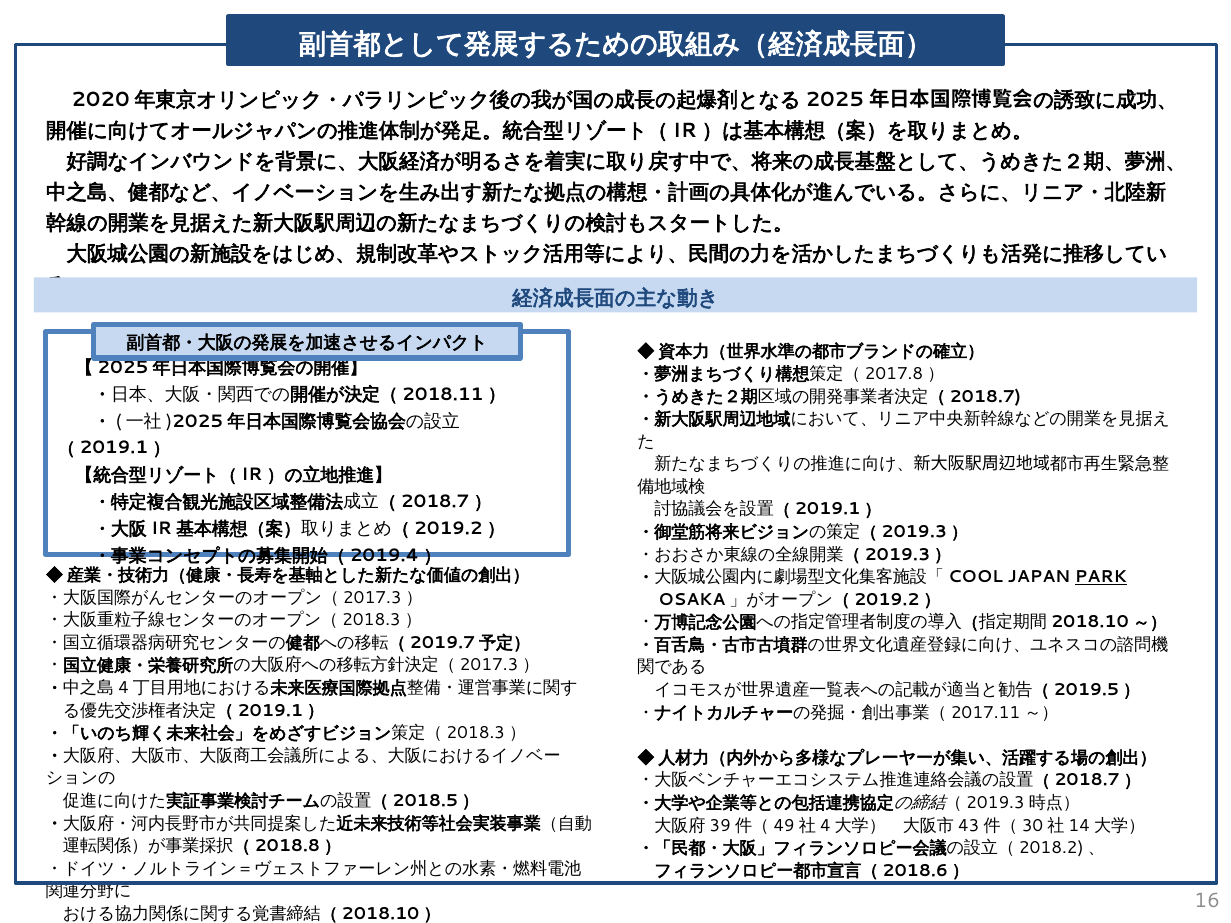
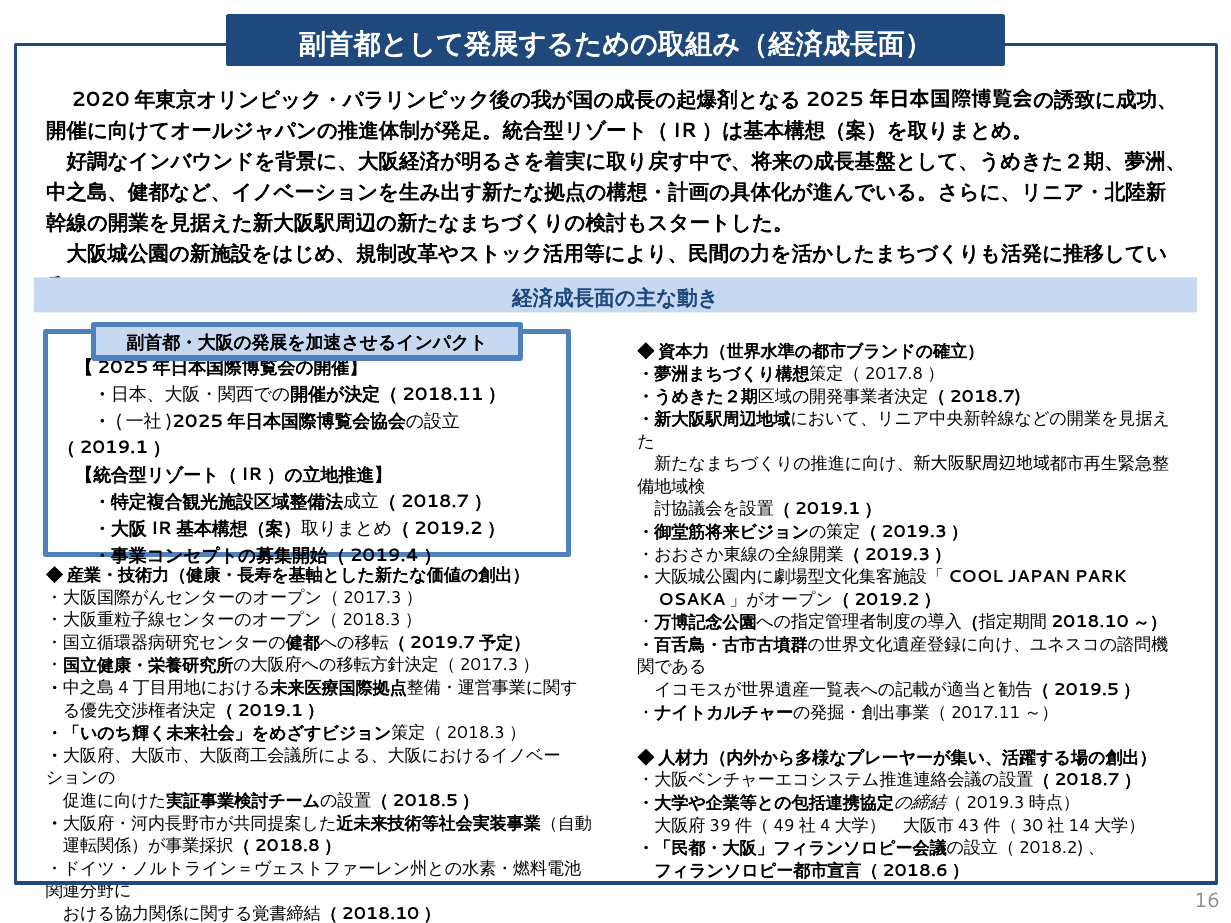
PARK underline: present -> none (1101, 577)
